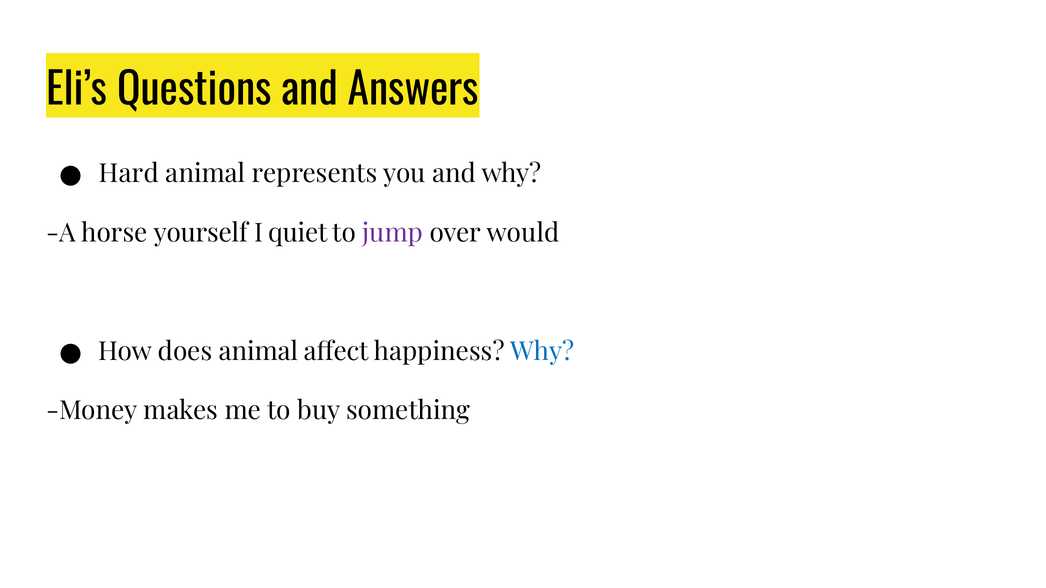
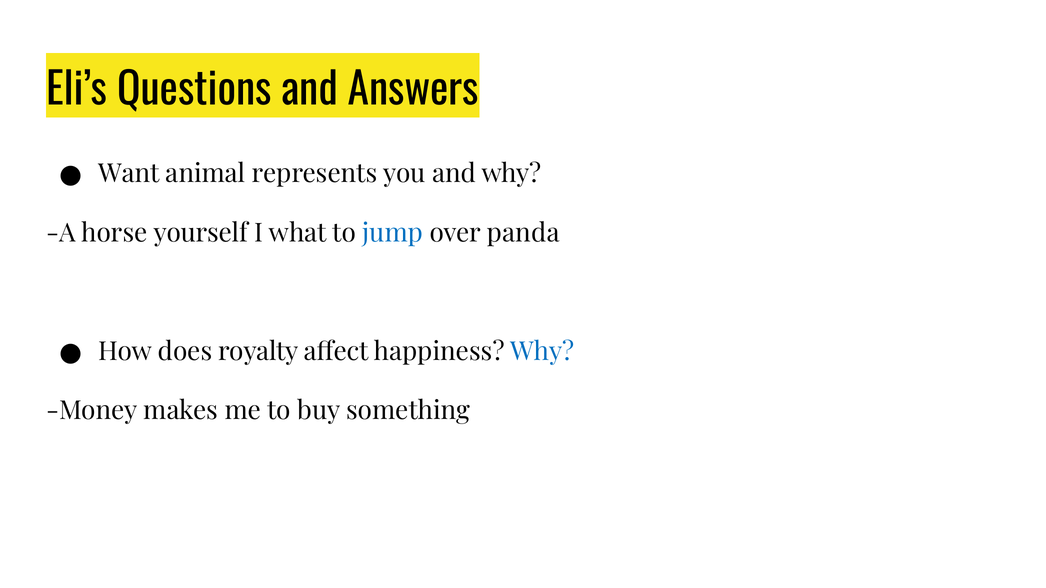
Hard: Hard -> Want (129, 174)
quiet: quiet -> what (298, 233)
jump colour: purple -> blue (393, 233)
would: would -> panda (523, 233)
does animal: animal -> royalty (258, 352)
